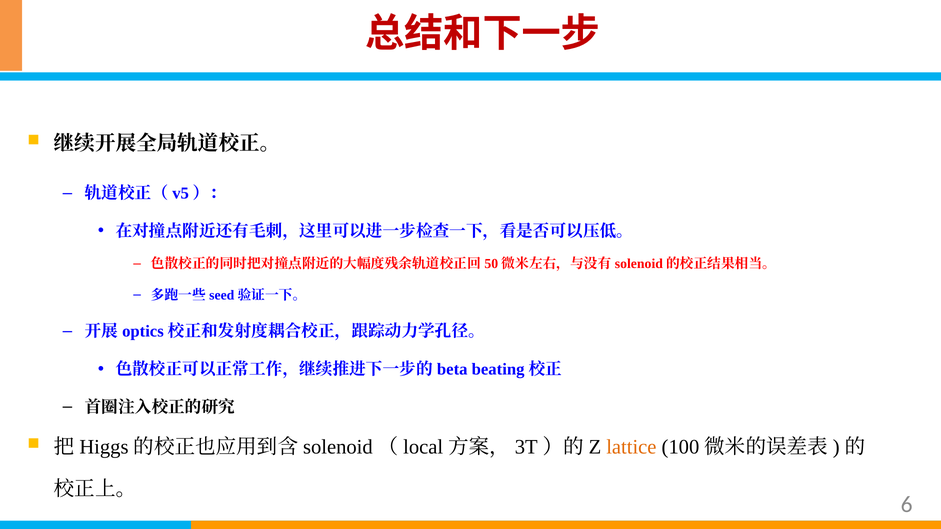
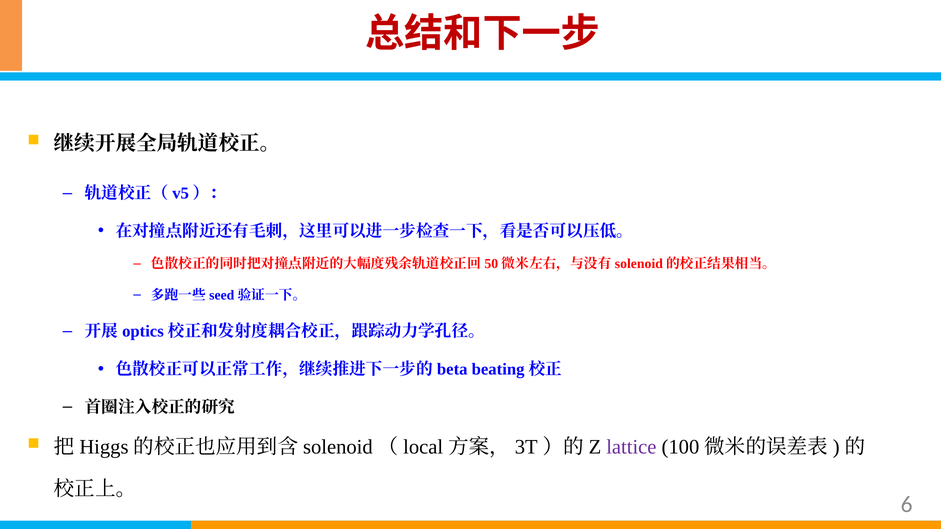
lattice colour: orange -> purple (631, 447)
